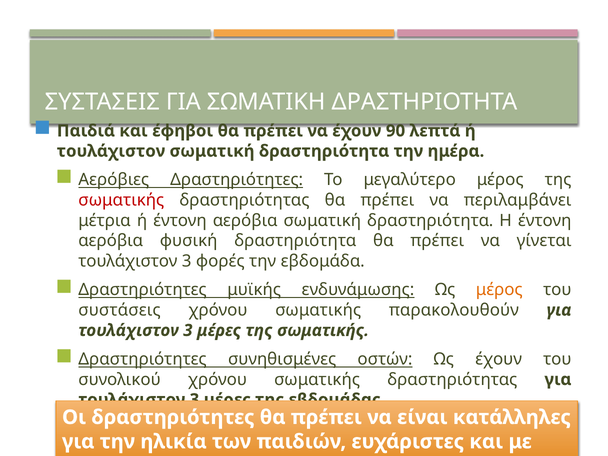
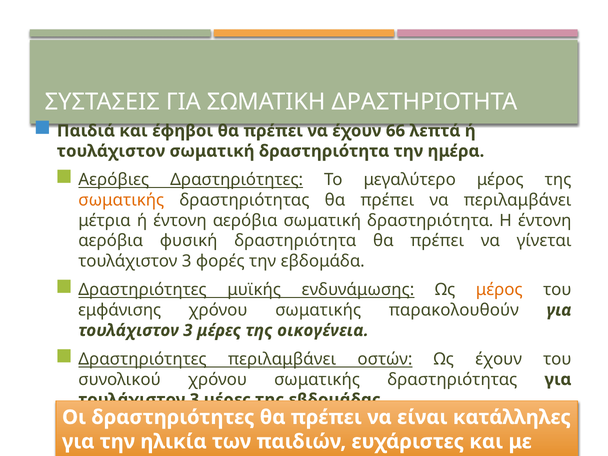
90: 90 -> 66 (396, 131)
σωματικής colour: red -> orange (121, 200)
συστάσεις: συστάσεις -> εμφάνισης (120, 310)
μέρες της σωματικής: σωματικής -> οικογένεια (323, 330)
Δραστηριότητες συνηθισμένες: συνηθισμένες -> περιλαμβάνει (282, 359)
